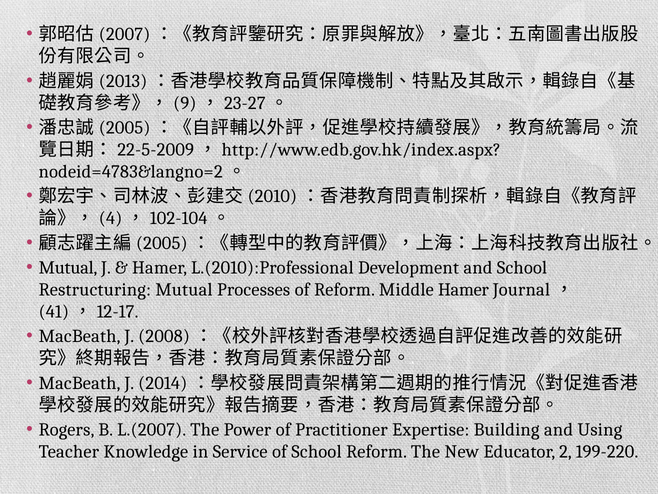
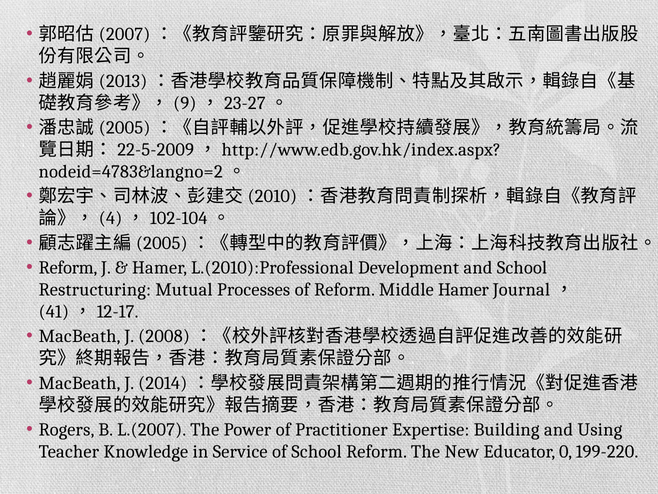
Mutual: Mutual -> Reform (68, 267)
2: 2 -> 0 (566, 451)
